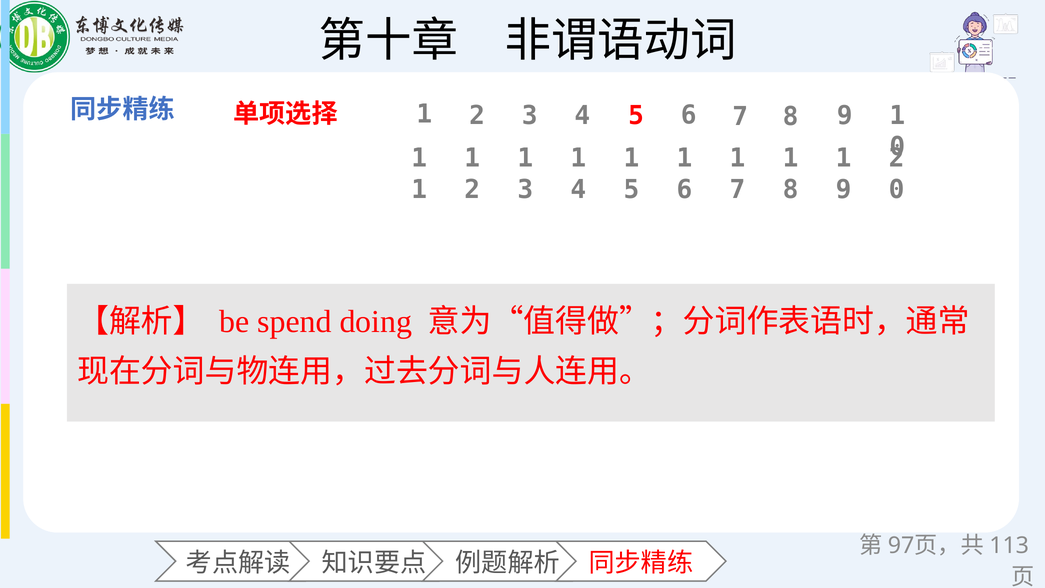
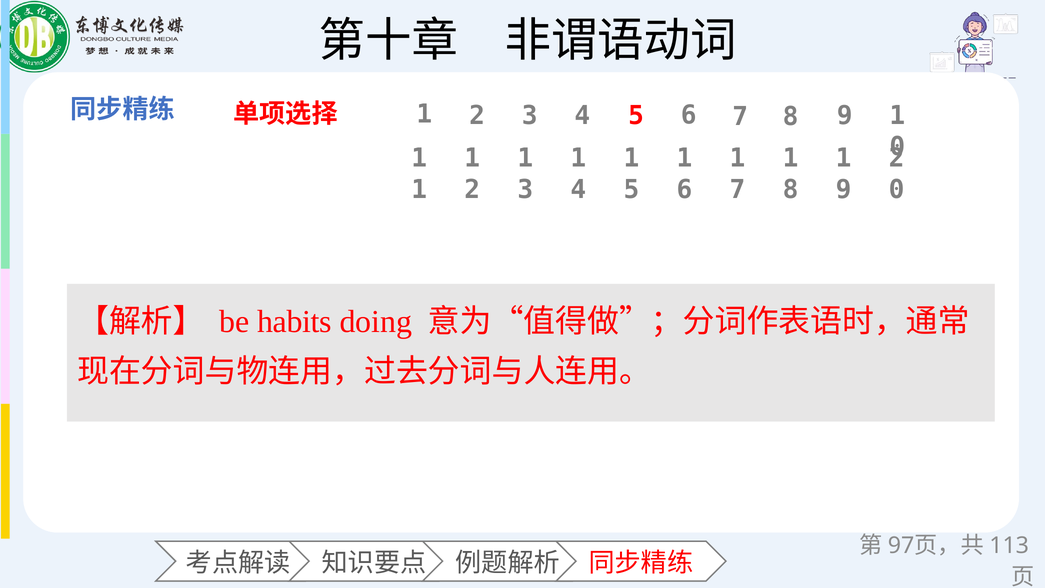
spend: spend -> habits (295, 322)
